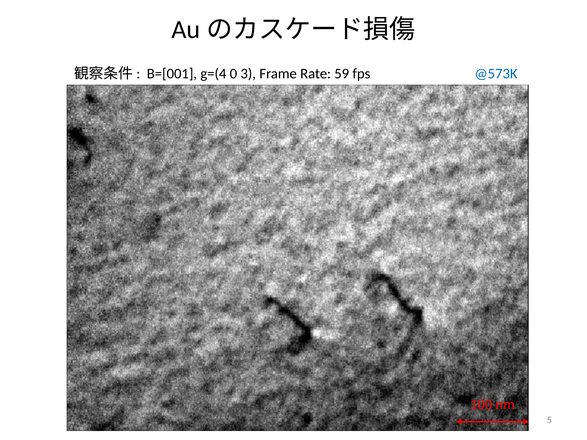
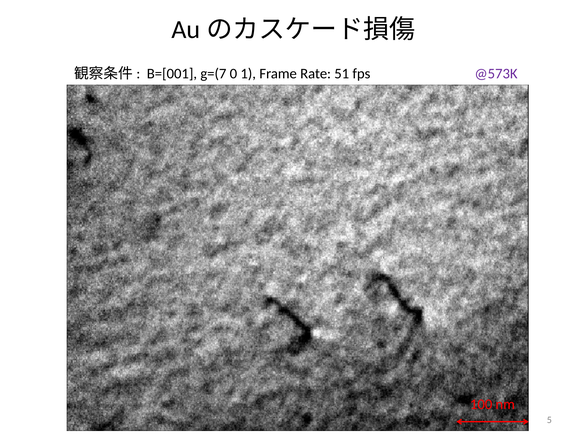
g=(4: g=(4 -> g=(7 (213, 74)
3: 3 -> 1 (248, 74)
59: 59 -> 51 (342, 74)
@573K colour: blue -> purple (496, 74)
